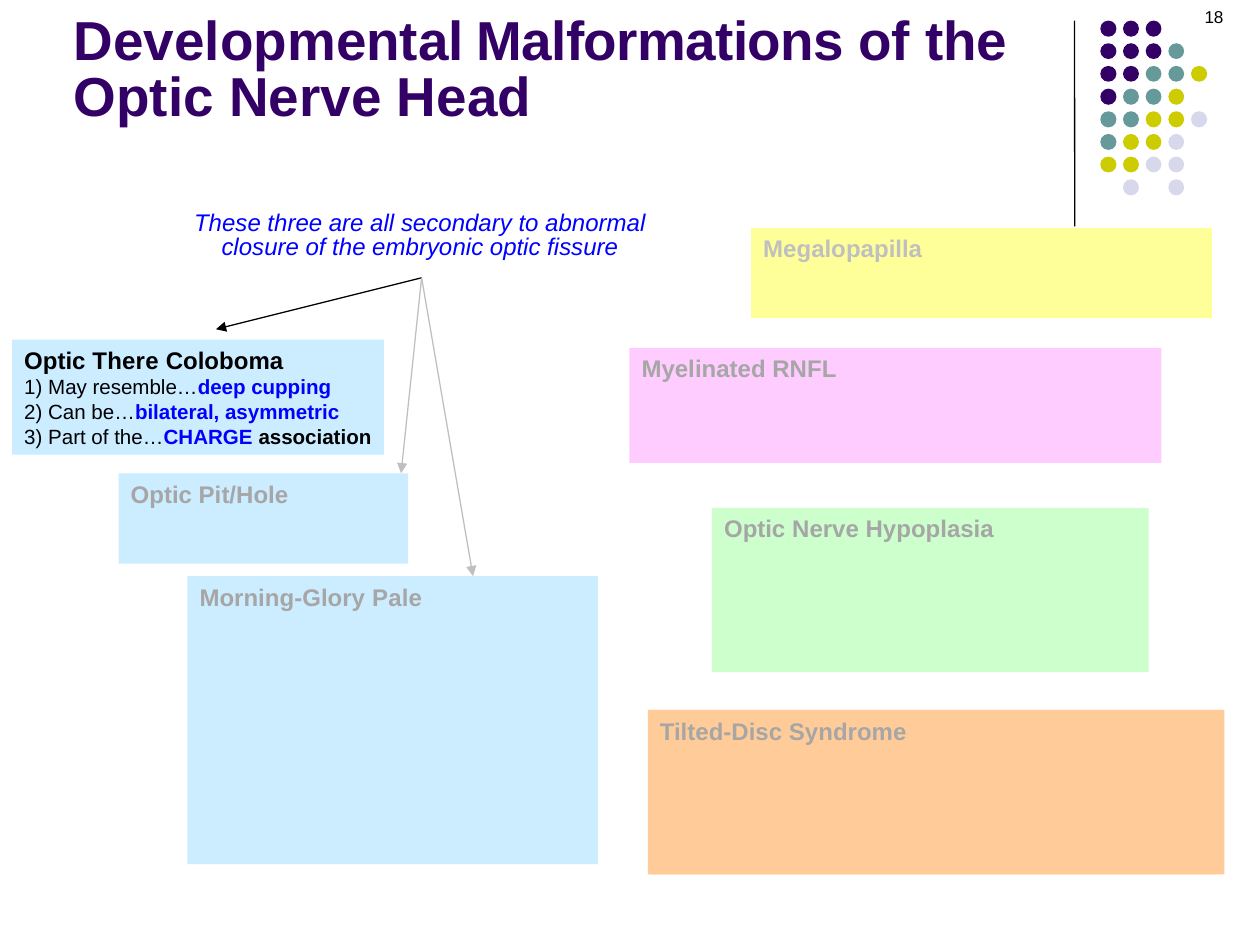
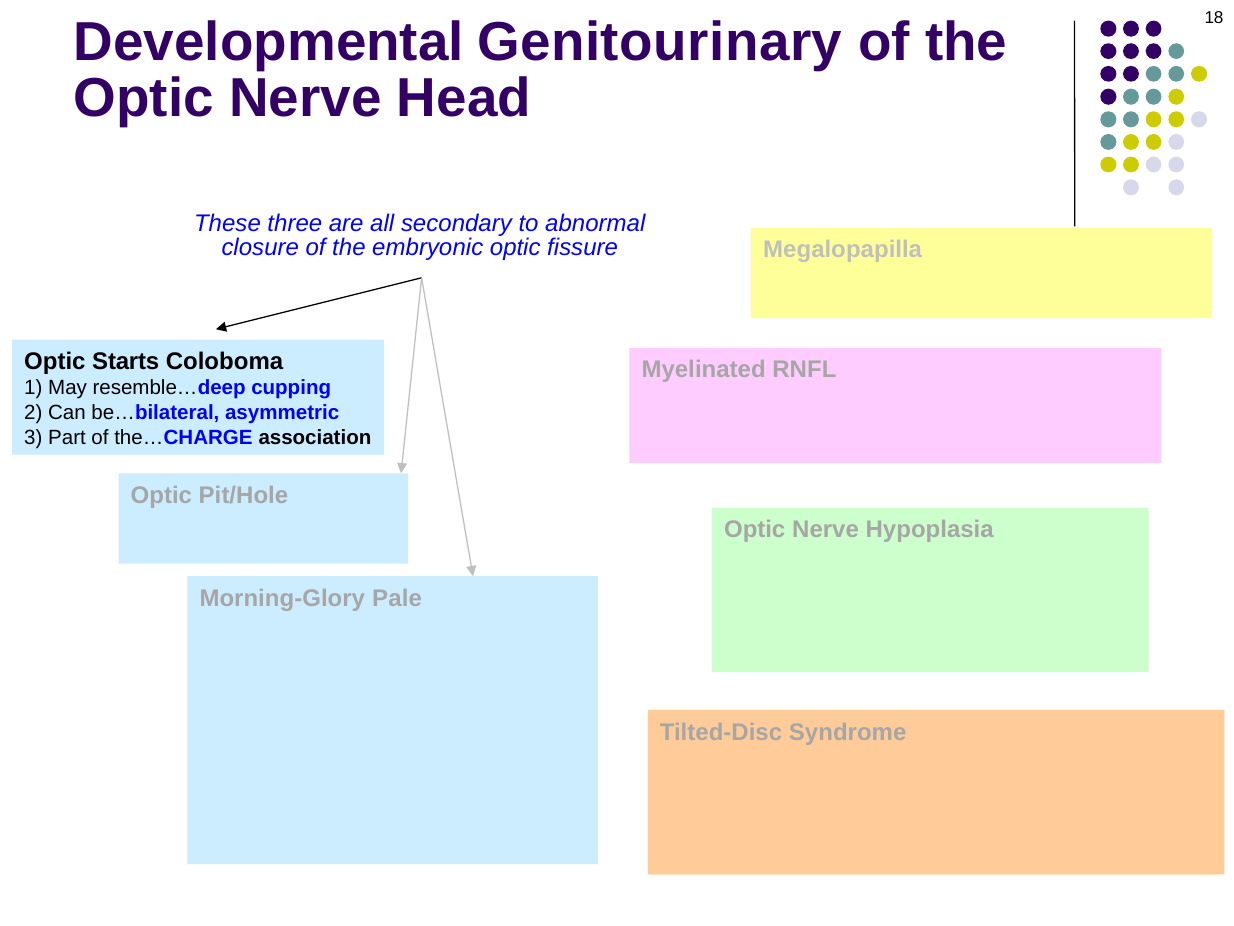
Malformations: Malformations -> Genitourinary (660, 42)
Optic There: There -> Starts (126, 362)
